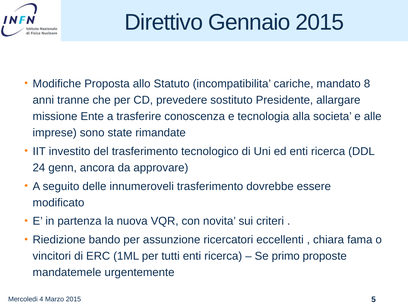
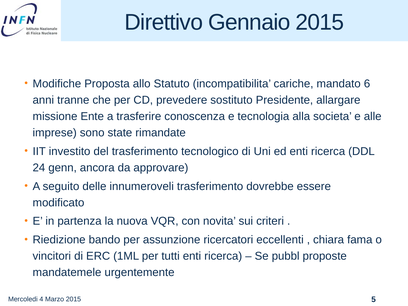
8: 8 -> 6 (367, 84)
primo: primo -> pubbl (286, 256)
